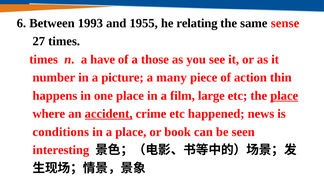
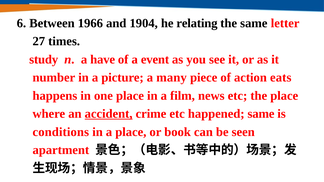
1993: 1993 -> 1966 (90, 23)
1955: 1955 -> 1904 (144, 23)
sense: sense -> letter (285, 23)
times: times -> study (44, 60)
those: those -> event (155, 60)
thin: thin -> eats (281, 78)
large: large -> news (211, 96)
place underline: present -> none (284, 96)
happened news: news -> same (261, 114)
interesting: interesting -> apartment (61, 150)
